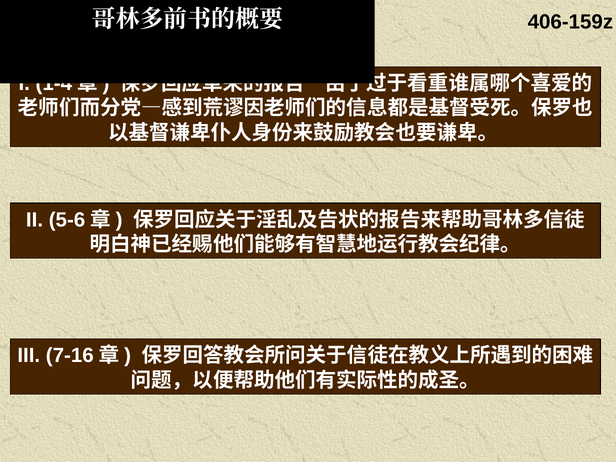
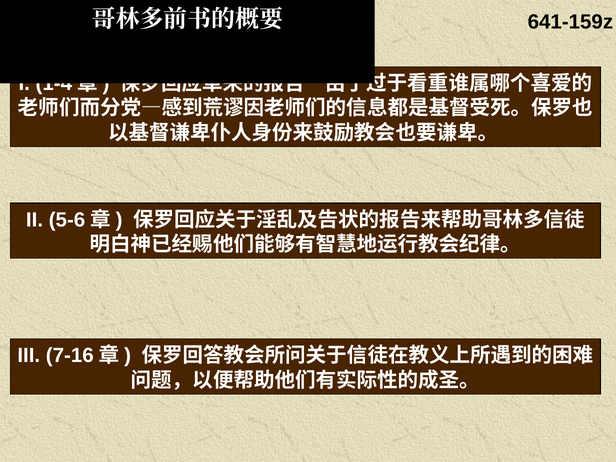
406-159z: 406-159z -> 641-159z (570, 22)
